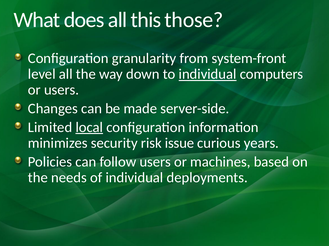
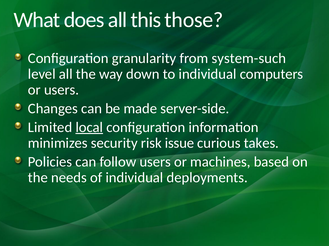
system-front: system-front -> system-such (249, 59)
individual underline: present -> none (208, 74)
years: years -> takes (261, 143)
